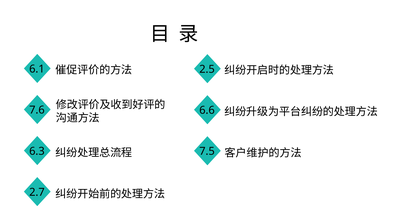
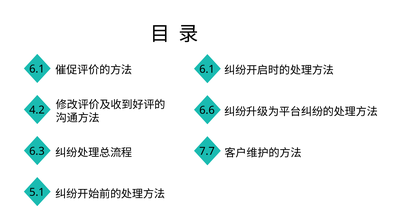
2.5: 2.5 -> 6.1 (207, 69)
7.6: 7.6 -> 4.2 (37, 110)
7.5: 7.5 -> 7.7 (207, 151)
2.7: 2.7 -> 5.1 (37, 192)
